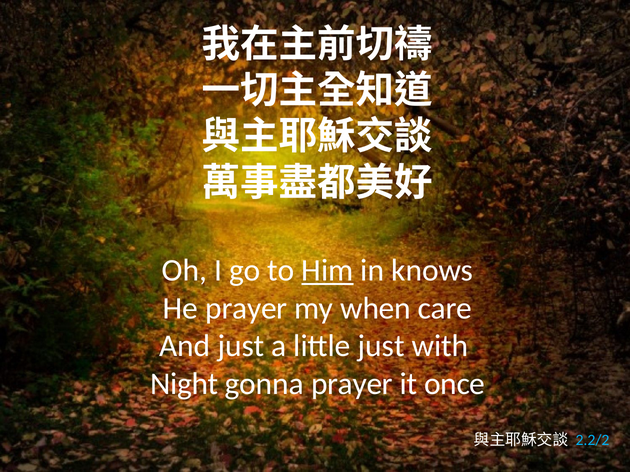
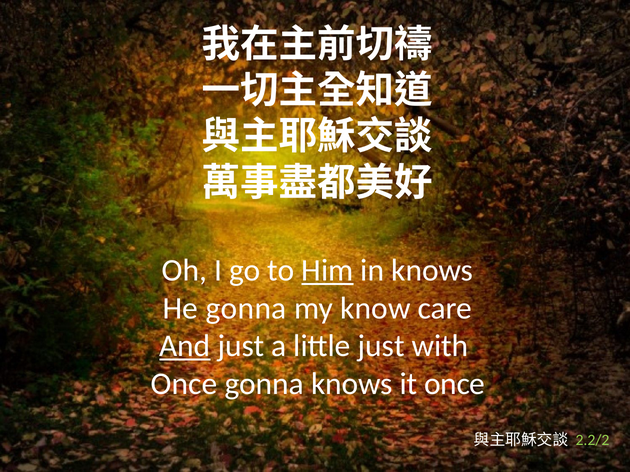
He prayer: prayer -> gonna (246, 309)
when: when -> know (375, 309)
And underline: none -> present (185, 346)
Night: Night -> Once (184, 384)
gonna prayer: prayer -> knows (352, 384)
2.2/2 colour: light blue -> light green (592, 441)
